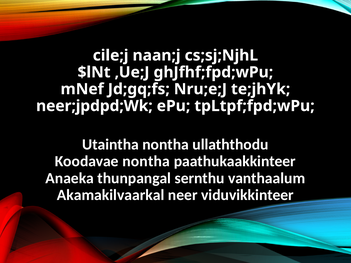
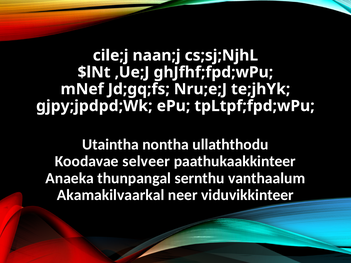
neer;jpdpd;Wk: neer;jpdpd;Wk -> gjpy;jpdpd;Wk (94, 106)
Koodavae nontha: nontha -> selveer (146, 161)
